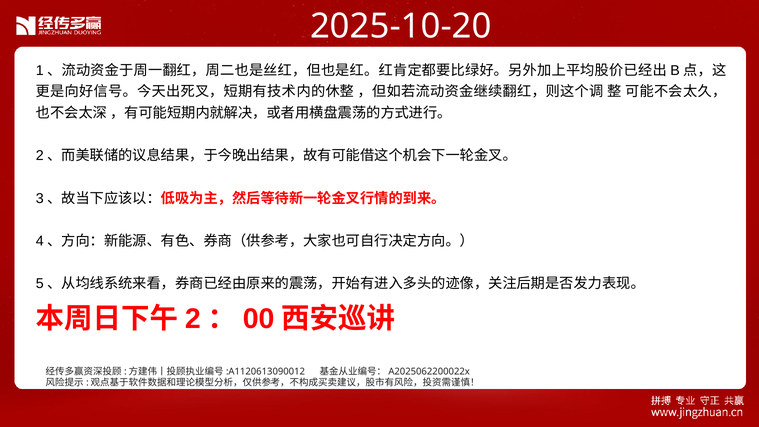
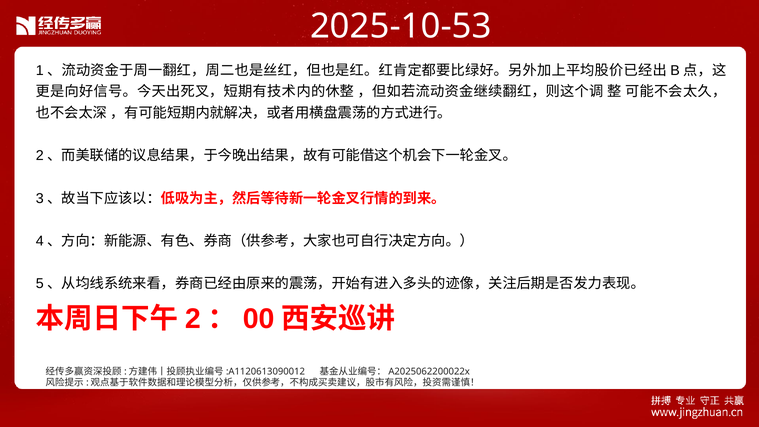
2025-10-20: 2025-10-20 -> 2025-10-53 (401, 26)
